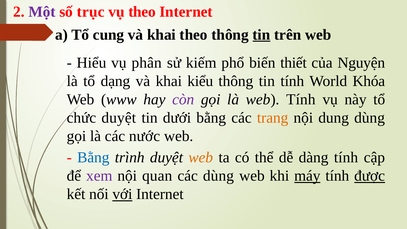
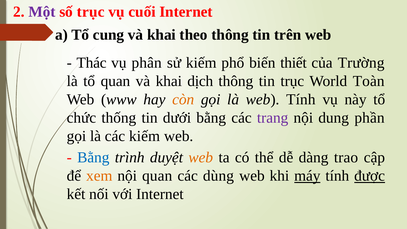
vụ theo: theo -> cuối (142, 12)
tin underline: present -> none (261, 35)
Hiểu: Hiểu -> Thác (92, 63)
Nguyện: Nguyện -> Trường (361, 63)
tổ dạng: dạng -> quan (115, 81)
kiểu: kiểu -> dịch (200, 81)
tin tính: tính -> trục (292, 81)
Khóa: Khóa -> Toàn (369, 81)
còn colour: purple -> orange (183, 100)
chức duyệt: duyệt -> thống (119, 118)
trang colour: orange -> purple (273, 118)
dung dùng: dùng -> phần (369, 118)
các nước: nước -> kiếm (145, 136)
dàng tính: tính -> trao (346, 158)
xem colour: purple -> orange (99, 176)
với underline: present -> none (122, 194)
